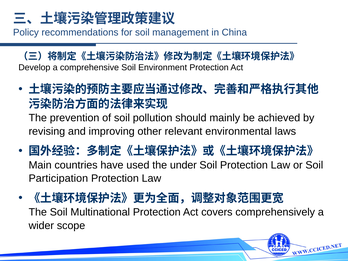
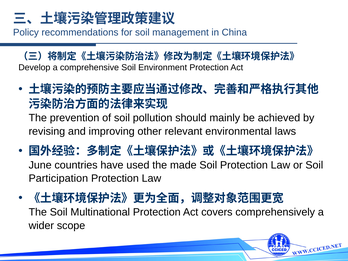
Main: Main -> June (40, 165)
under: under -> made (183, 165)
